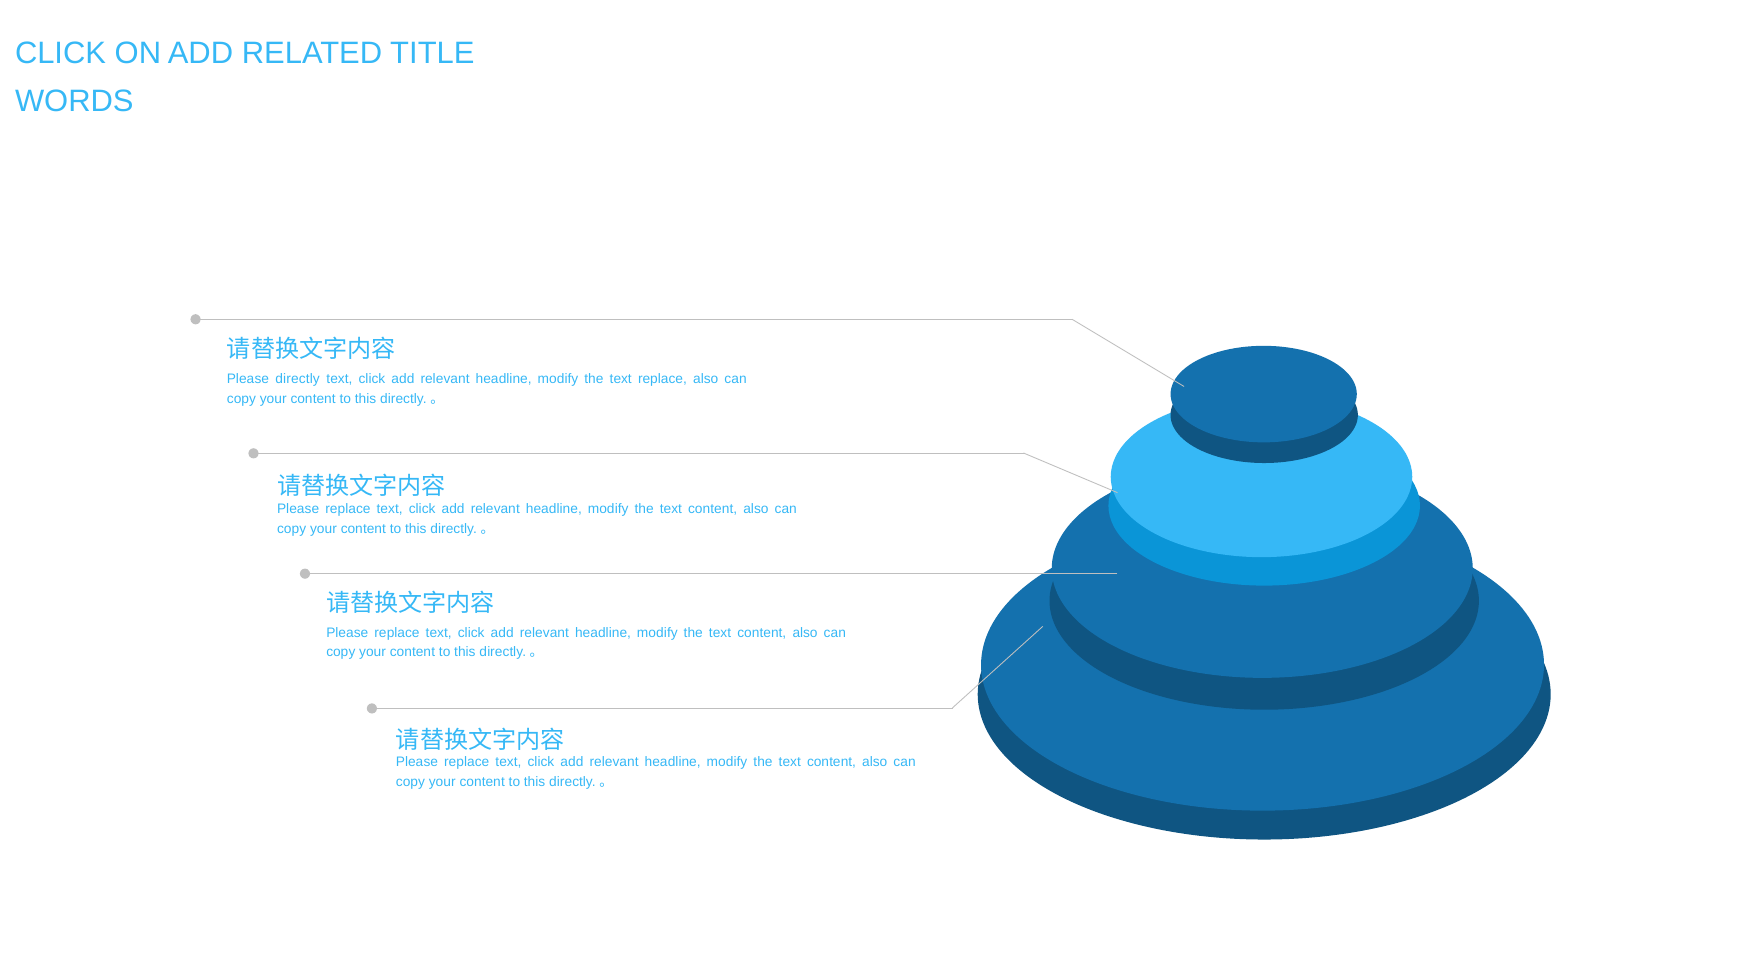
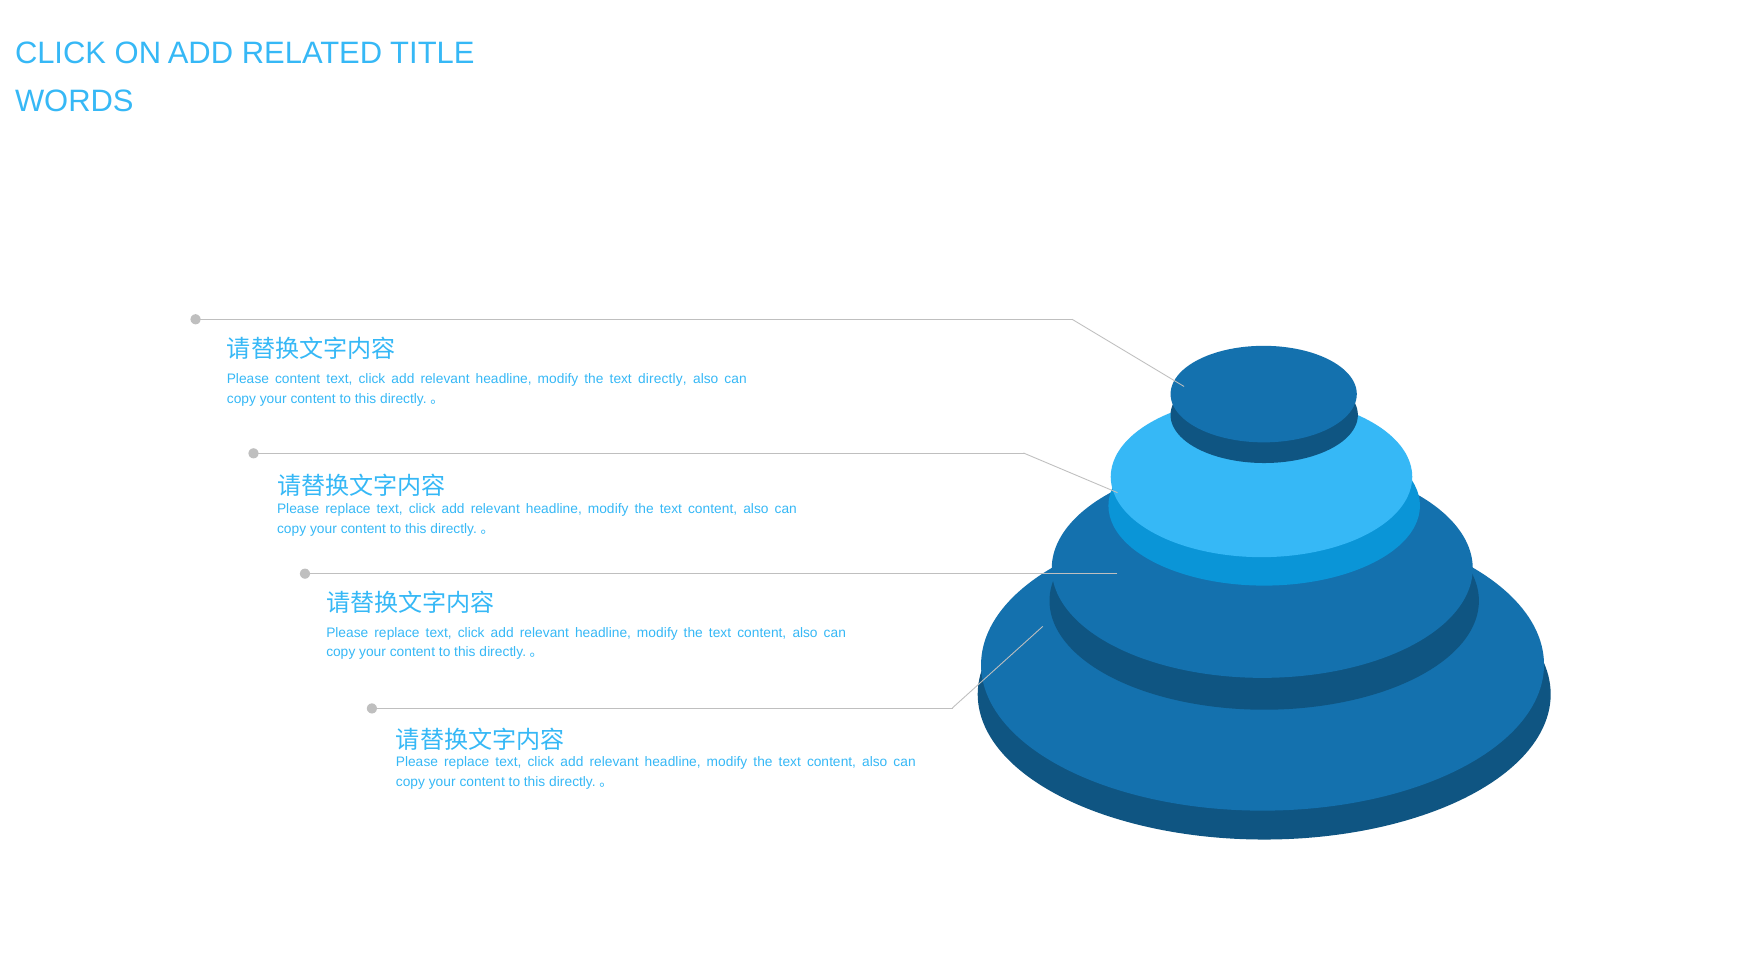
Please directly: directly -> content (298, 379)
text replace: replace -> directly (662, 379)
